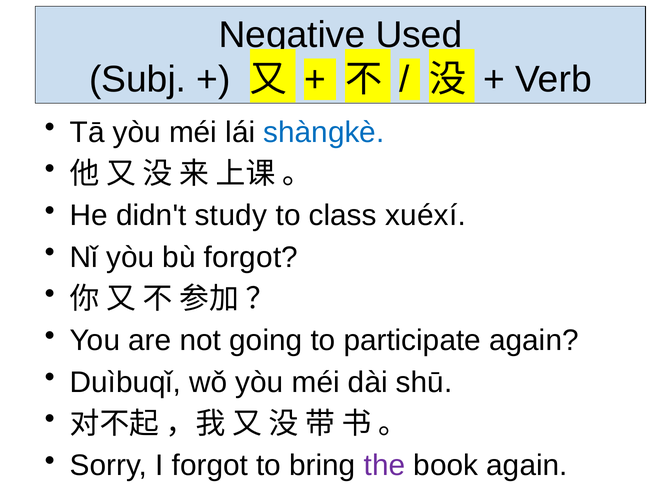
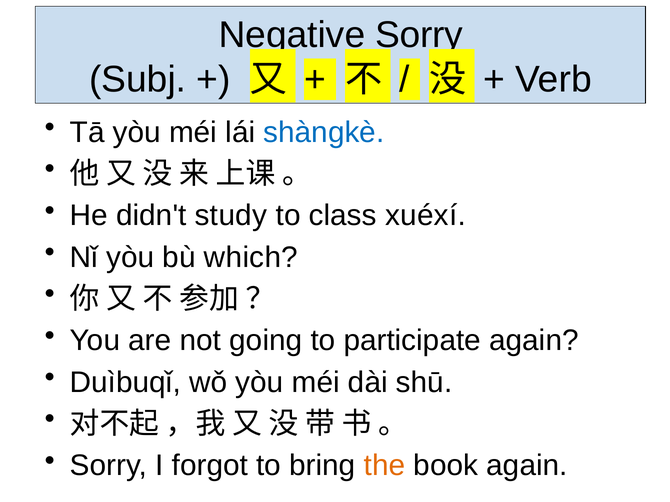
Negative Used: Used -> Sorry (419, 35)
bù forgot: forgot -> which (251, 258)
the colour: purple -> orange (385, 466)
